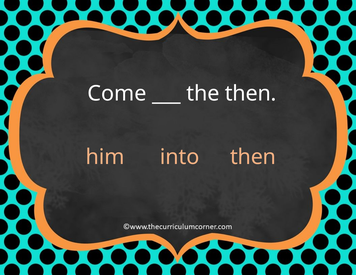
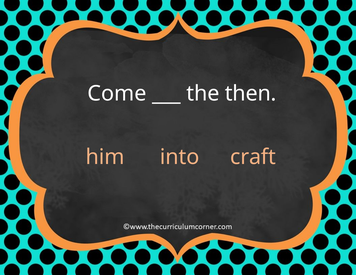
him then: then -> craft (253, 157)
